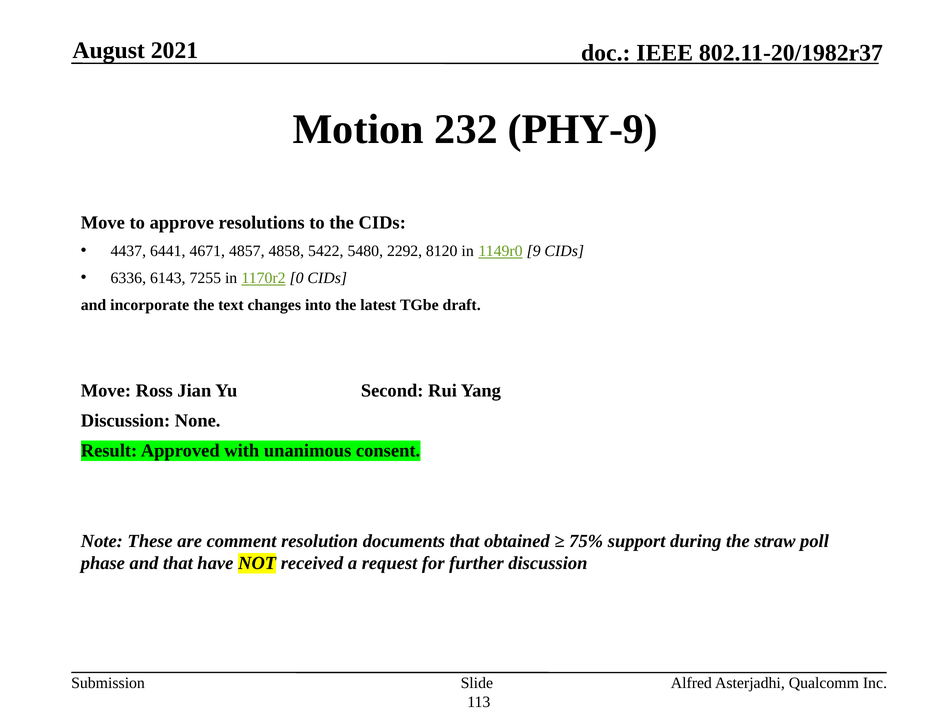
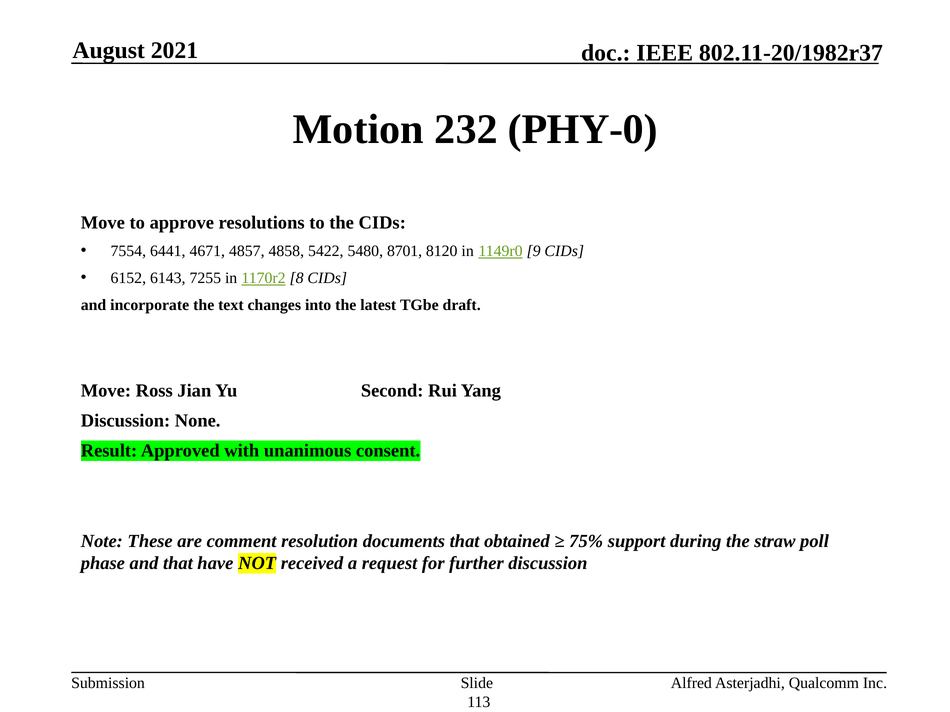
PHY-9: PHY-9 -> PHY-0 (583, 130)
4437: 4437 -> 7554 (128, 251)
2292: 2292 -> 8701 (405, 251)
6336: 6336 -> 6152 (128, 278)
0: 0 -> 8 (297, 278)
